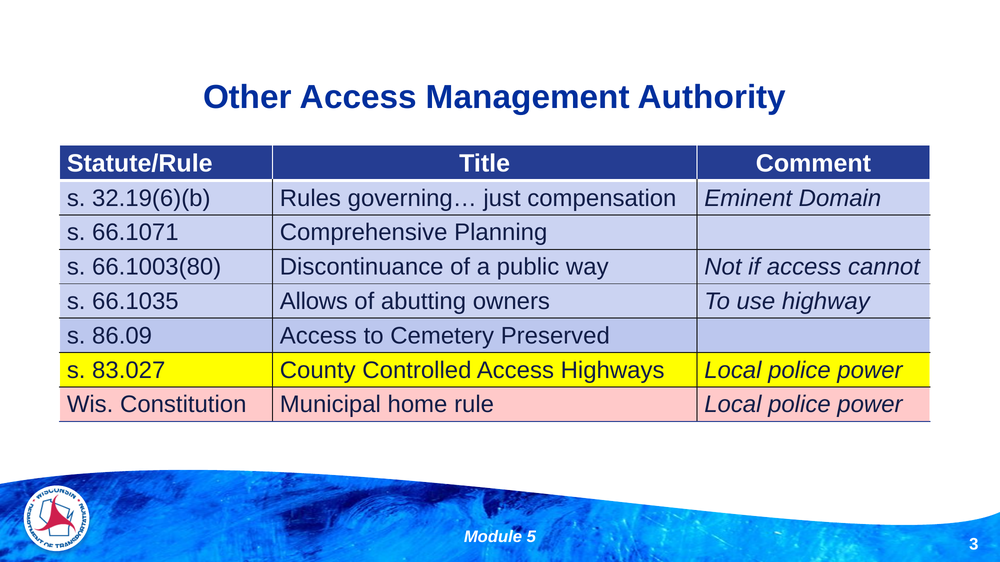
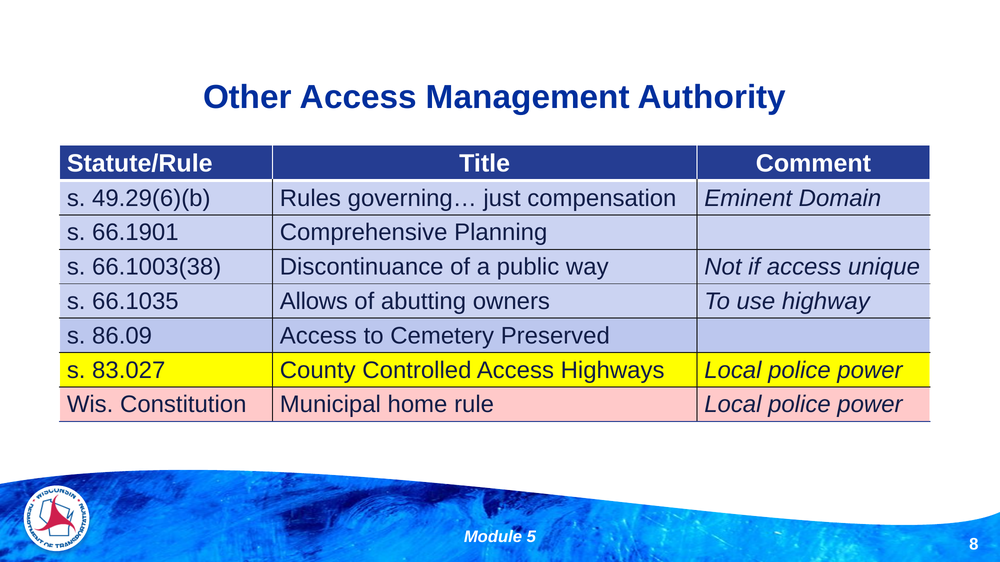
32.19(6)(b: 32.19(6)(b -> 49.29(6)(b (151, 198)
66.1071: 66.1071 -> 66.1901 (135, 233)
66.1003(80: 66.1003(80 -> 66.1003(38 (157, 267)
cannot: cannot -> unique (884, 267)
3: 3 -> 8 (974, 545)
